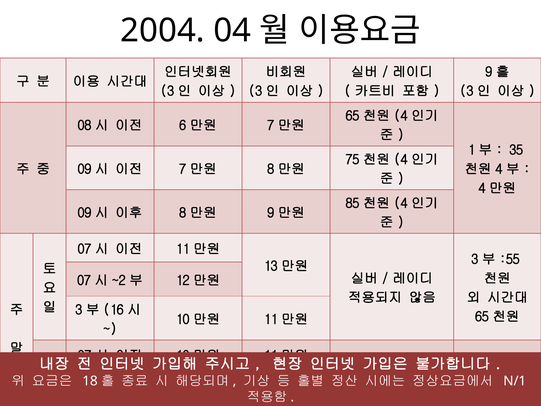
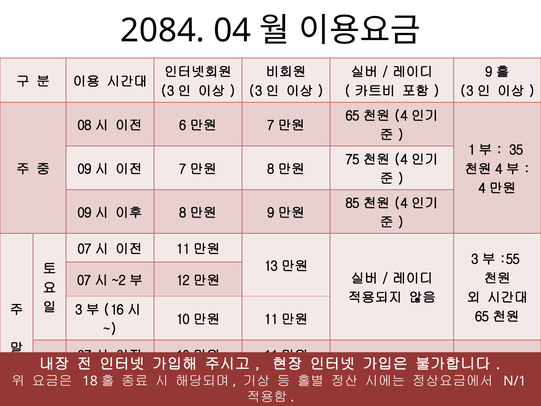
2004: 2004 -> 2084 (163, 30)
